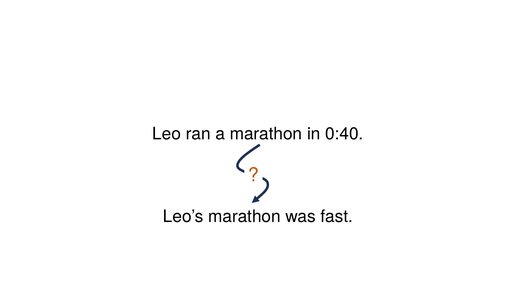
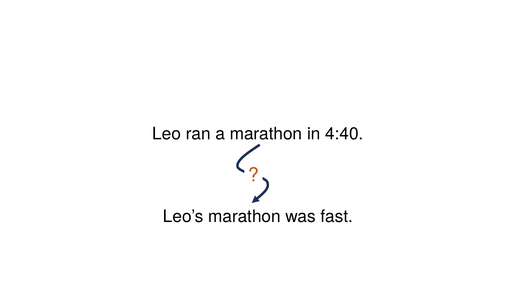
0:40: 0:40 -> 4:40 (344, 134)
